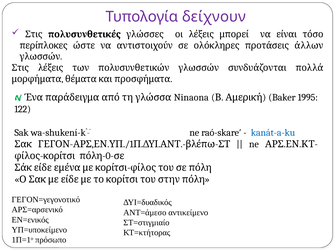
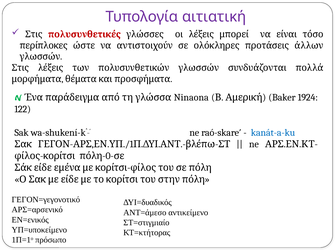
δείχνουν: δείχνουν -> αιτιατική (214, 17)
πολυσυνθετικές colour: black -> red (84, 34)
1995: 1995 -> 1924 (308, 98)
